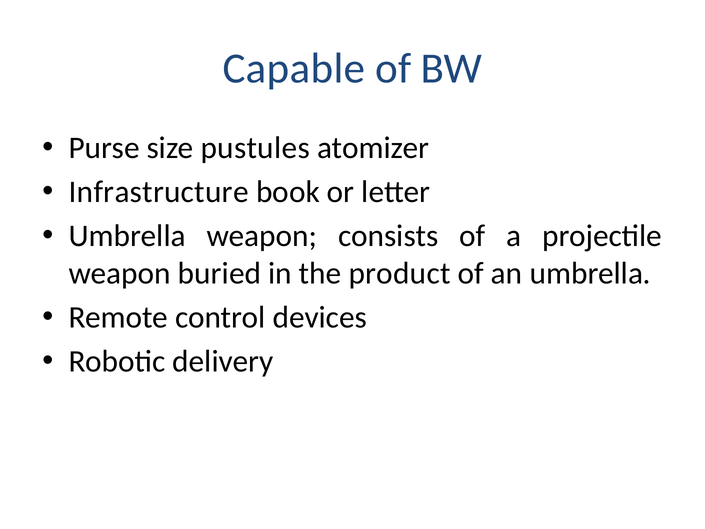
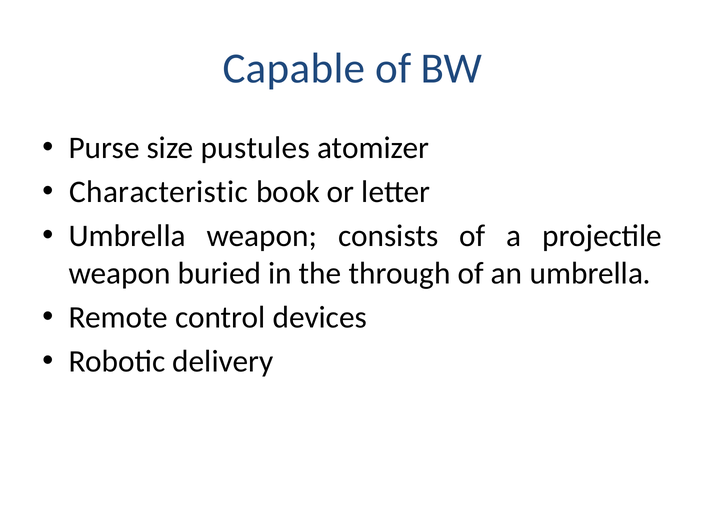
Infrastructure: Infrastructure -> Characteristic (159, 192)
product: product -> through (400, 273)
